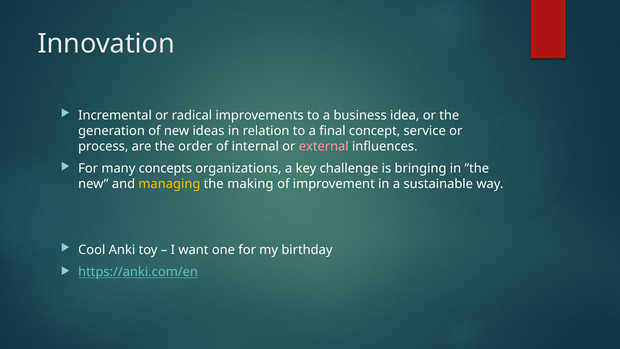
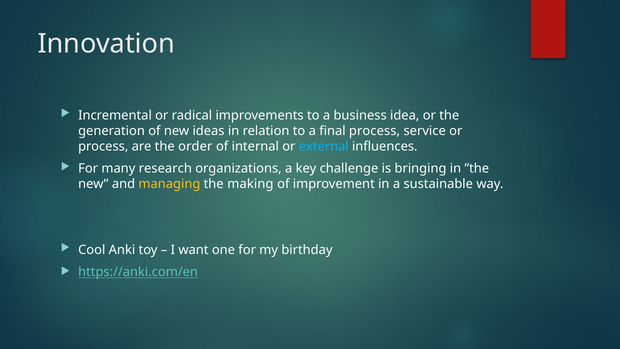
final concept: concept -> process (375, 131)
external colour: pink -> light blue (324, 146)
concepts: concepts -> research (165, 168)
